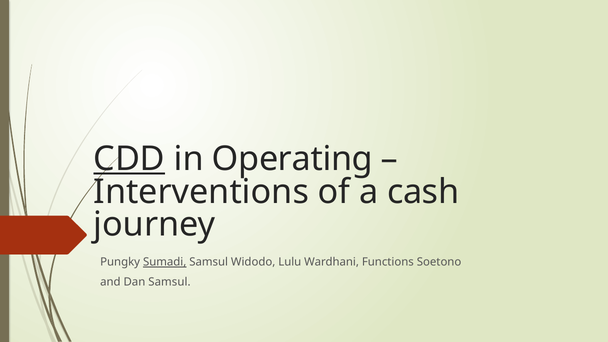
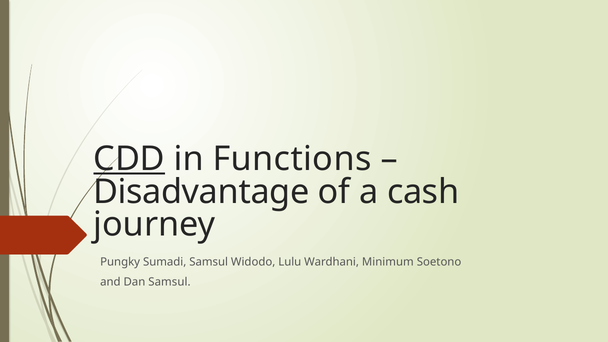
Operating: Operating -> Functions (292, 159)
Interventions: Interventions -> Disadvantage (201, 192)
Sumadi underline: present -> none (165, 262)
Functions: Functions -> Minimum (388, 262)
